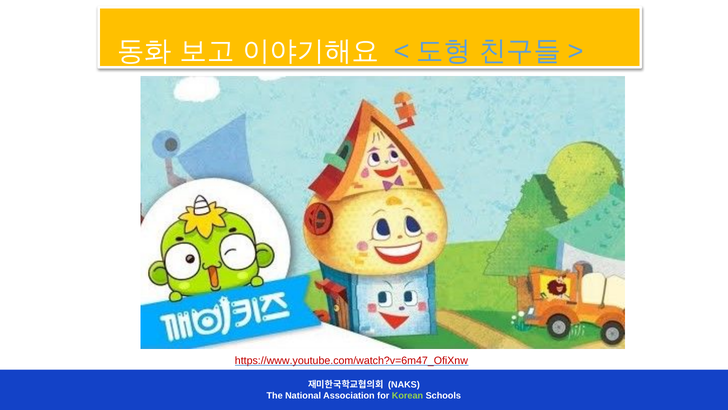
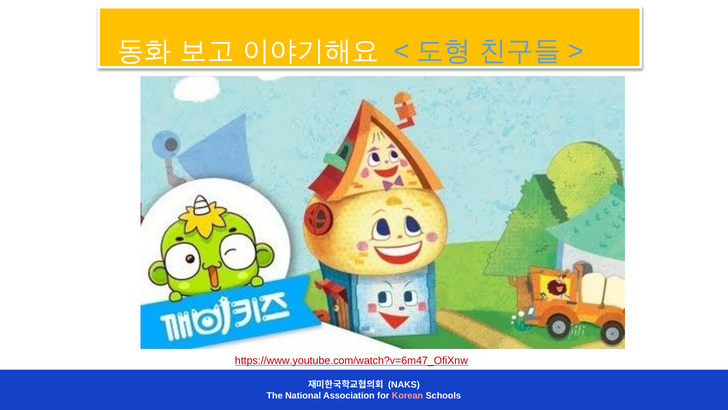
Korean colour: light green -> pink (407, 395)
